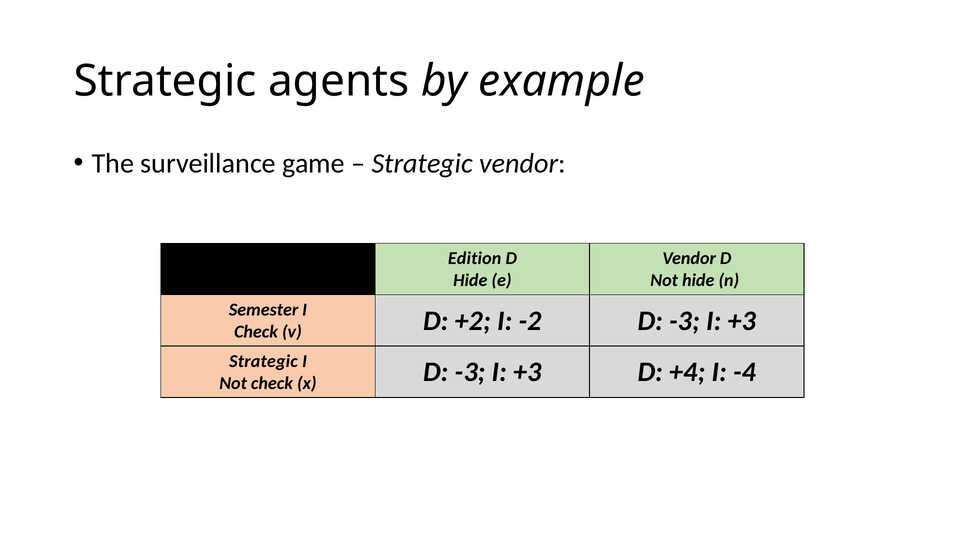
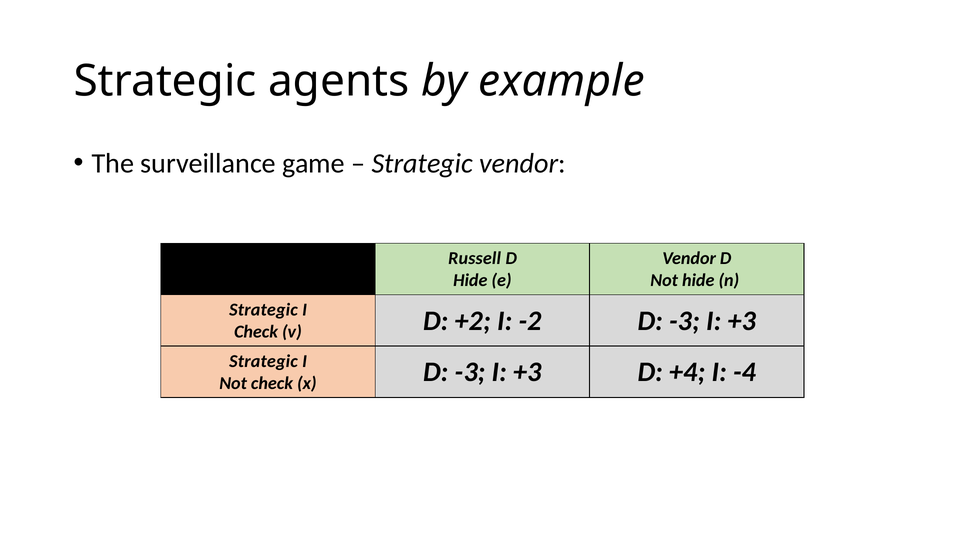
Edition: Edition -> Russell (475, 258)
Semester: Semester -> Strategic (264, 309)
